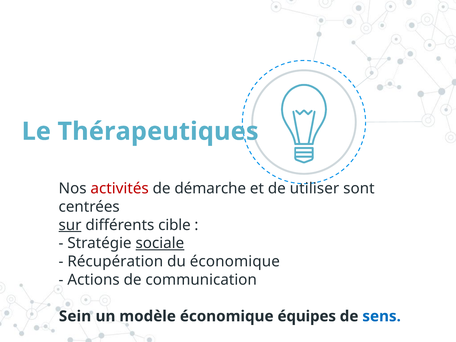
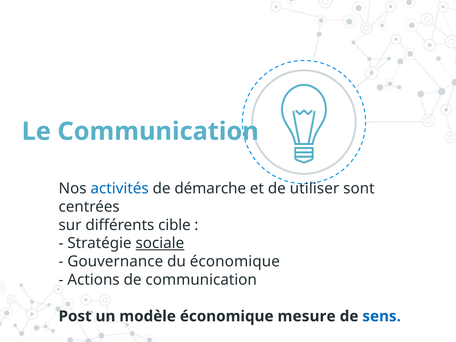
Le Thérapeutiques: Thérapeutiques -> Communication (158, 131)
activités colour: red -> blue (120, 189)
sur underline: present -> none (70, 225)
Récupération: Récupération -> Gouvernance (115, 262)
Sein: Sein -> Post (75, 316)
équipes: équipes -> mesure (307, 316)
